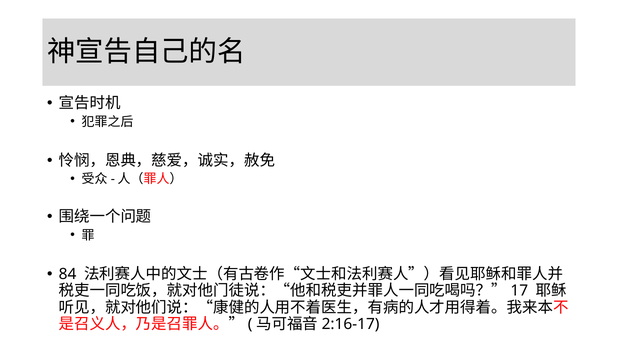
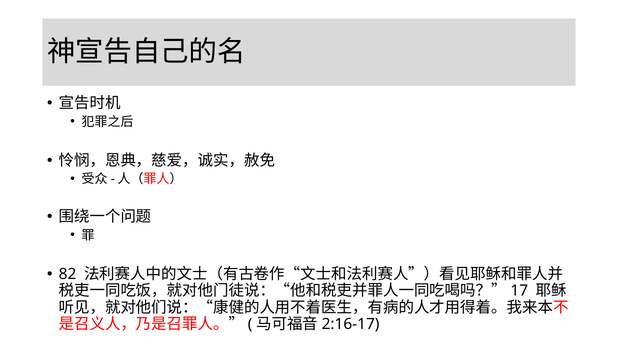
84: 84 -> 82 (68, 274)
